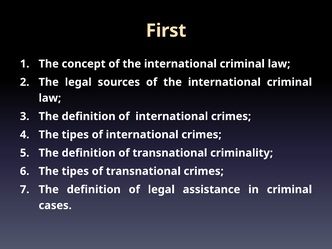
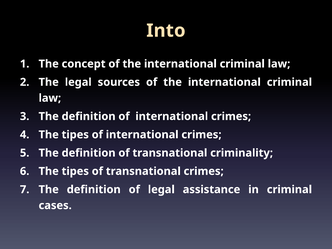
First: First -> Into (166, 31)
